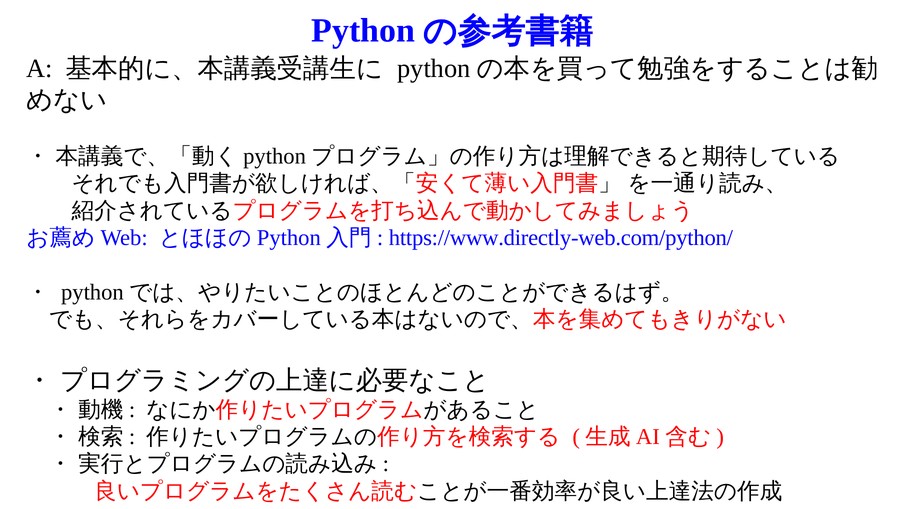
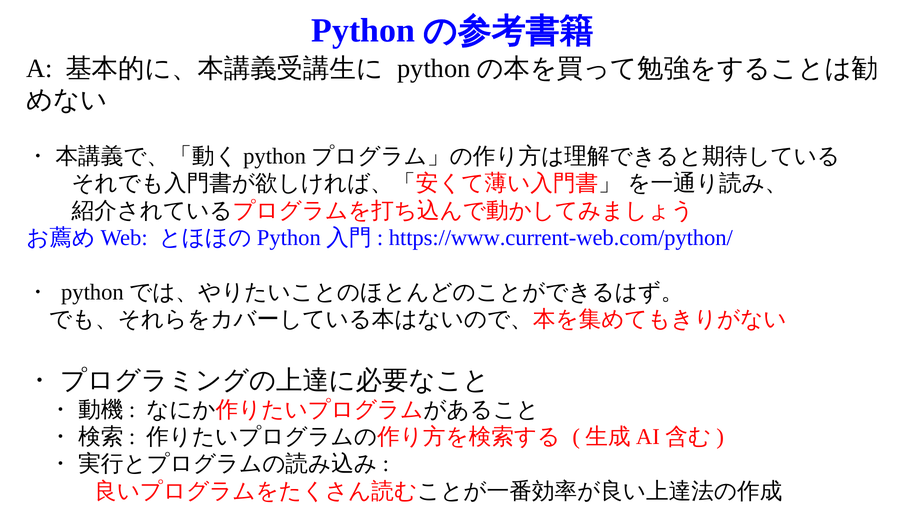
https://www.directly-web.com/python/: https://www.directly-web.com/python/ -> https://www.current-web.com/python/ (561, 238)
